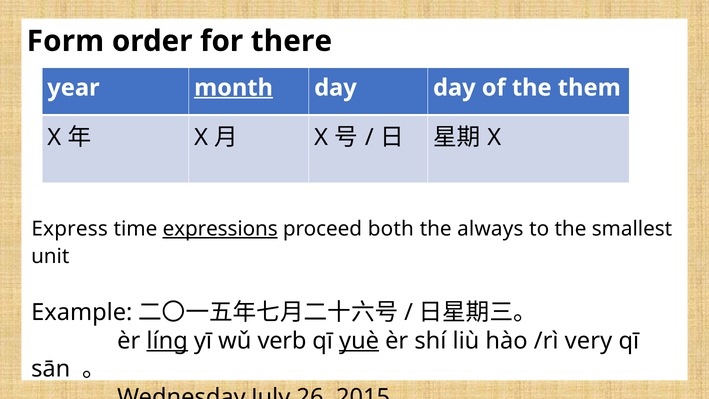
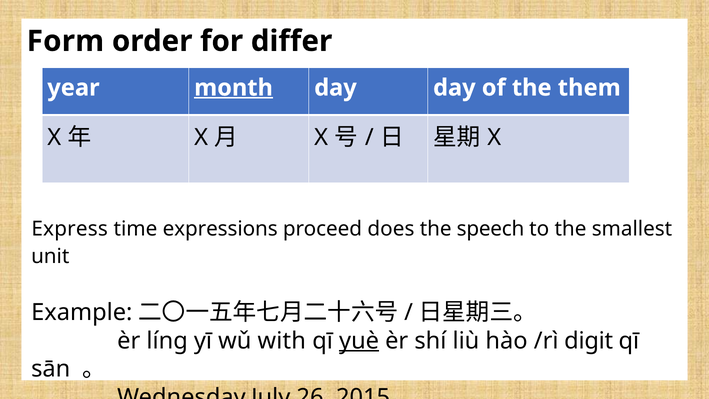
there: there -> differ (292, 41)
expressions underline: present -> none (220, 229)
both: both -> does (391, 229)
always: always -> speech (491, 229)
líng underline: present -> none (167, 341)
verb: verb -> with (282, 341)
very: very -> digit (589, 341)
